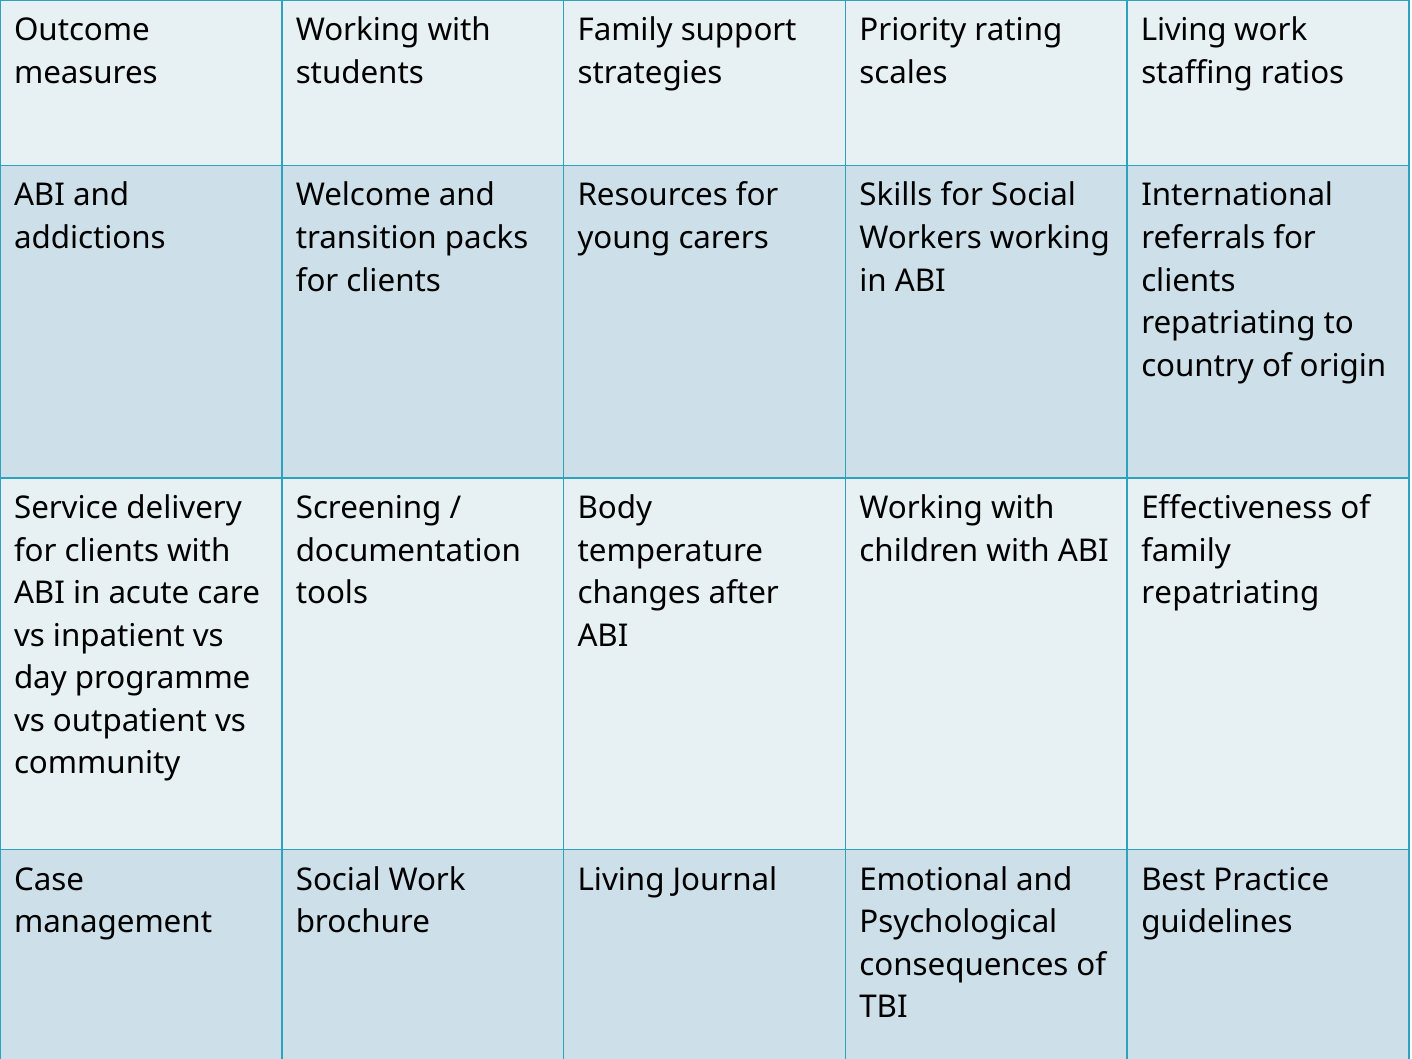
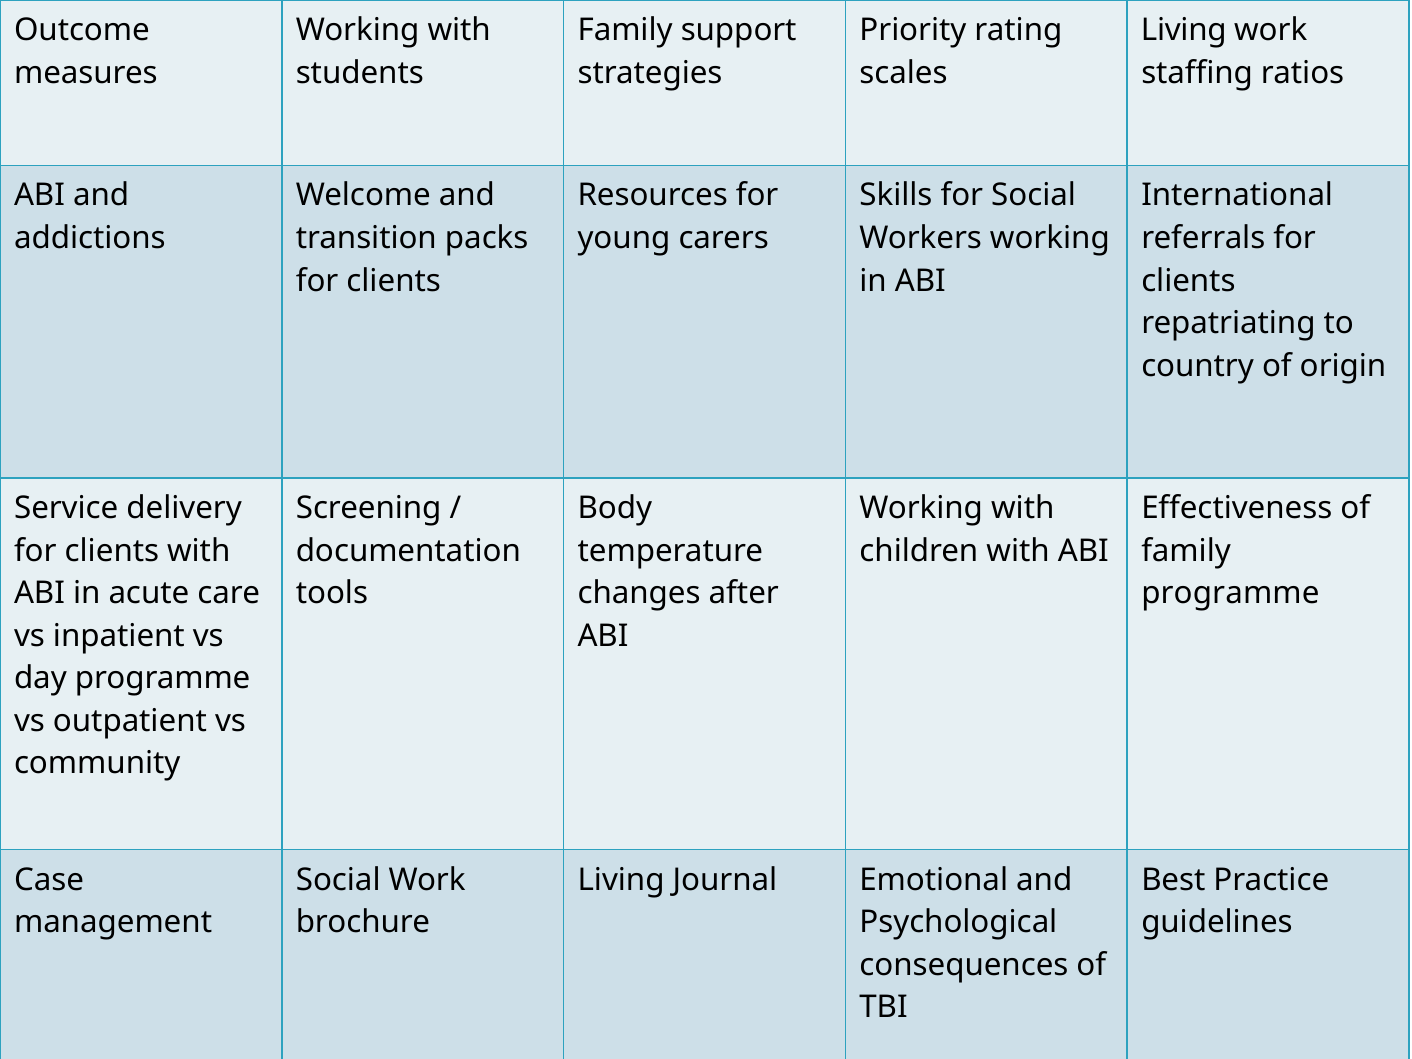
repatriating: repatriating -> programme (1230, 593)
